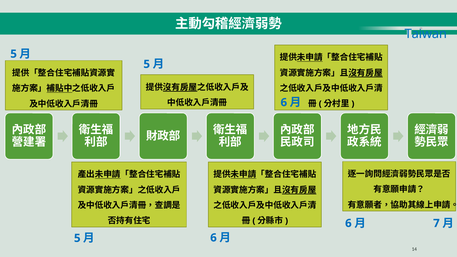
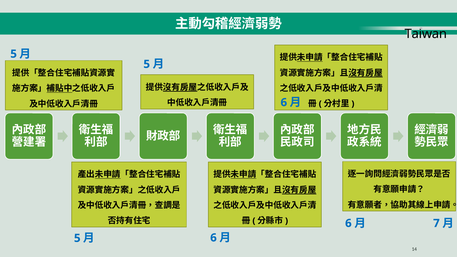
Taiwan colour: blue -> black (426, 34)
